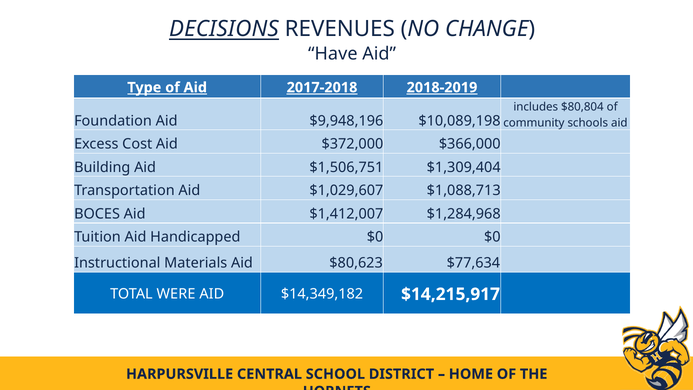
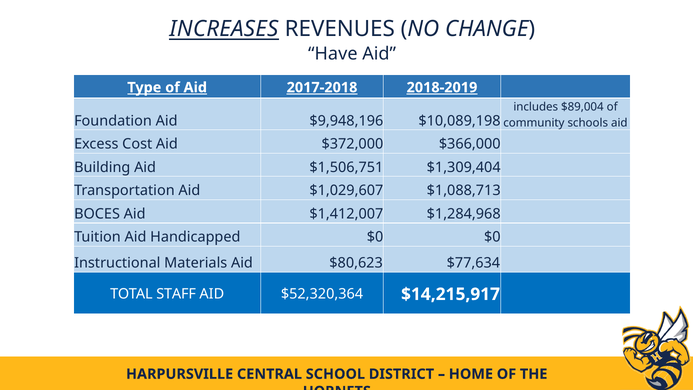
DECISIONS: DECISIONS -> INCREASES (224, 29)
$80,804: $80,804 -> $89,004 (582, 107)
WERE: WERE -> STAFF (176, 294)
$14,349,182: $14,349,182 -> $52,320,364 (322, 294)
